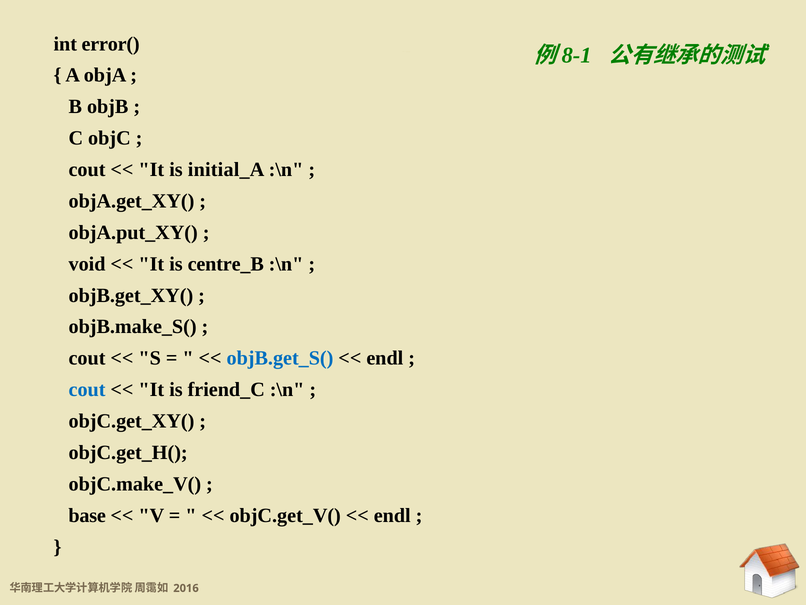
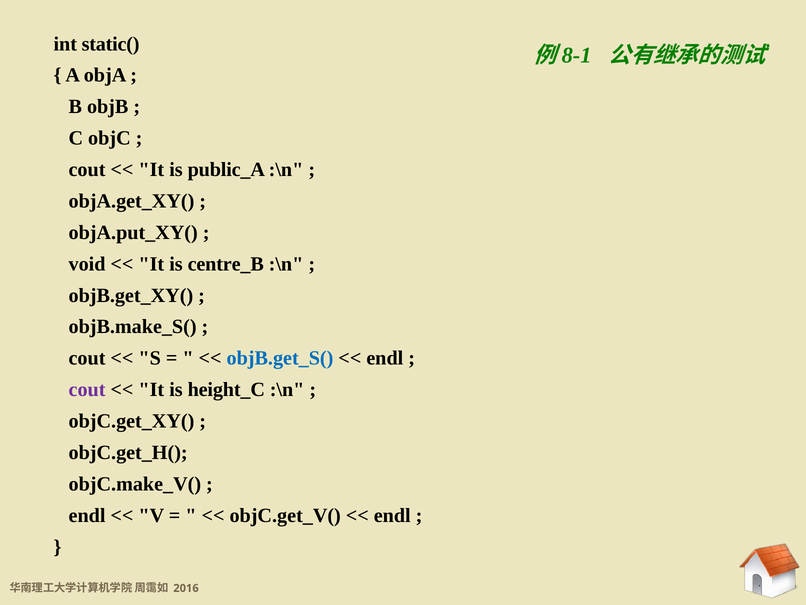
error(: error( -> static( (111, 44)
initial_A: initial_A -> public_A (226, 169)
cout colour: blue -> purple (87, 389)
friend_C: friend_C -> height_C (226, 389)
base: base -> endl (87, 515)
